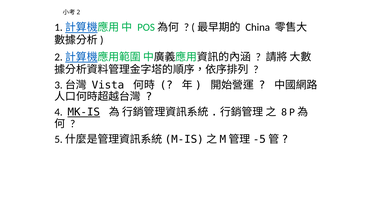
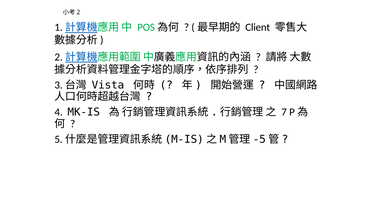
China: China -> Client (258, 27)
MK-IS underline: present -> none (84, 112)
8: 8 -> 7 (284, 112)
